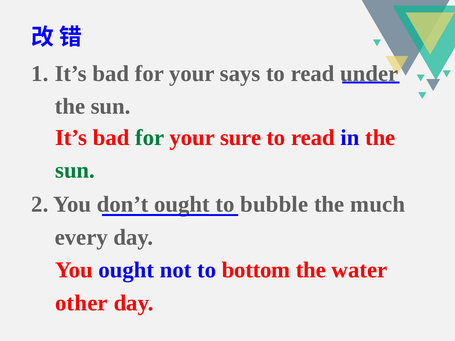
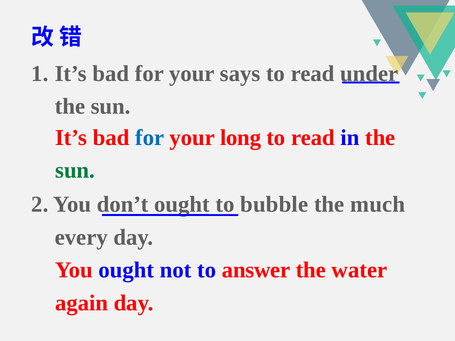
for colour: green -> blue (150, 138)
sure: sure -> long (241, 138)
bottom: bottom -> answer (256, 270)
other: other -> again (82, 303)
